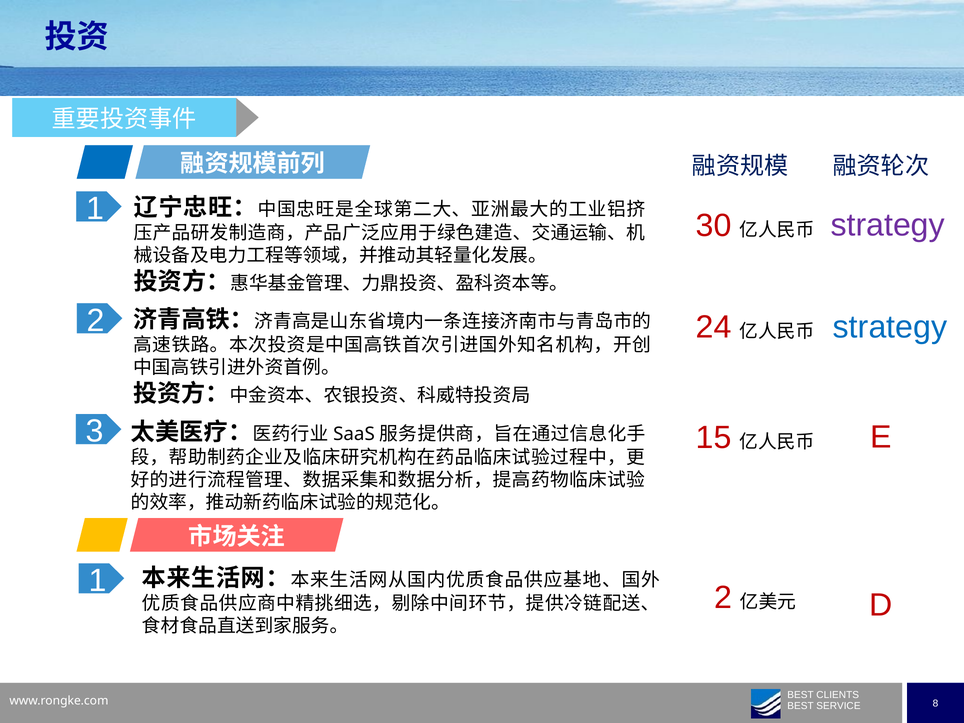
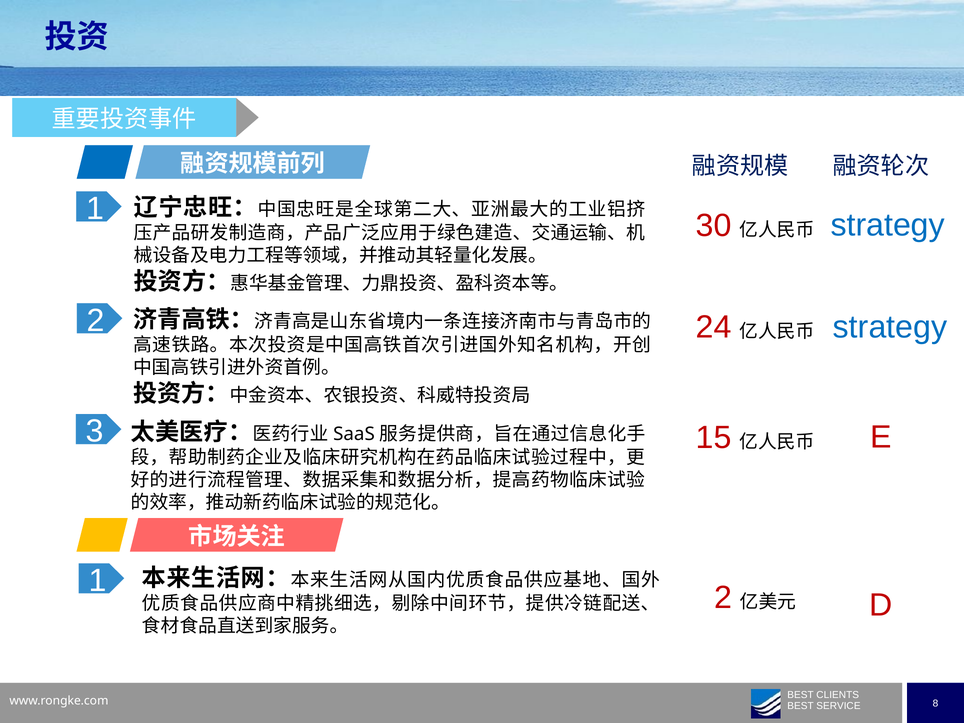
strategy colour: purple -> blue (888, 225)
